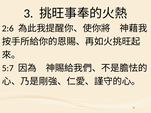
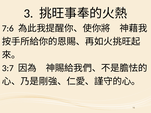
2:6: 2:6 -> 7:6 (8, 29)
5:7: 5:7 -> 3:7 (8, 68)
